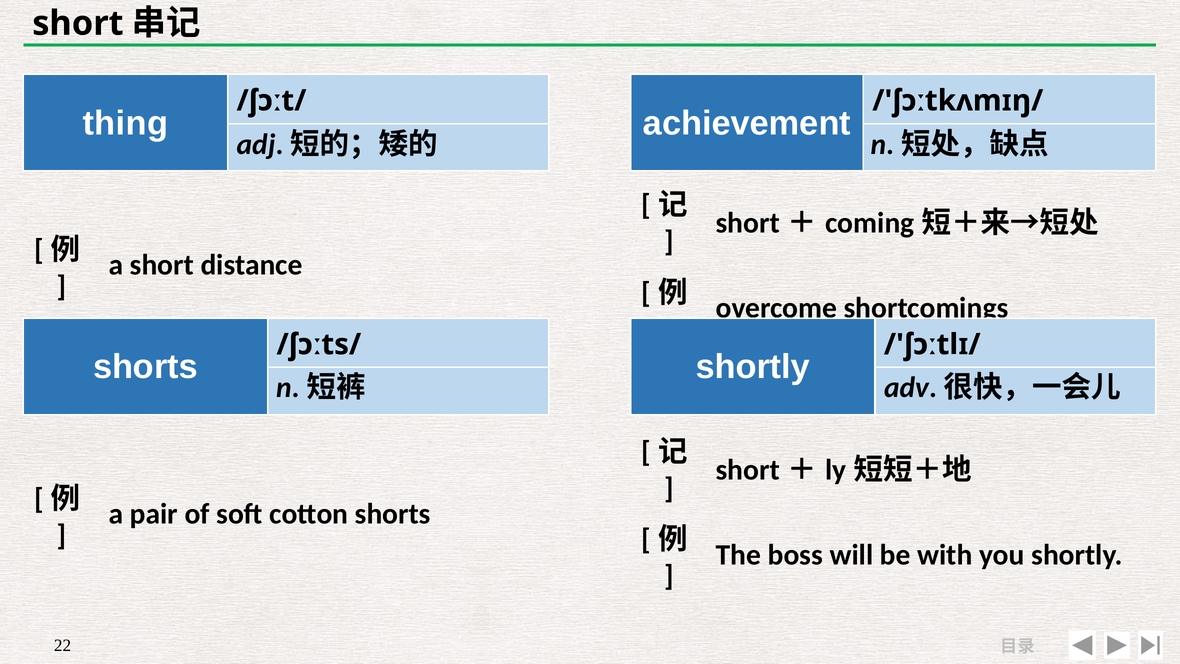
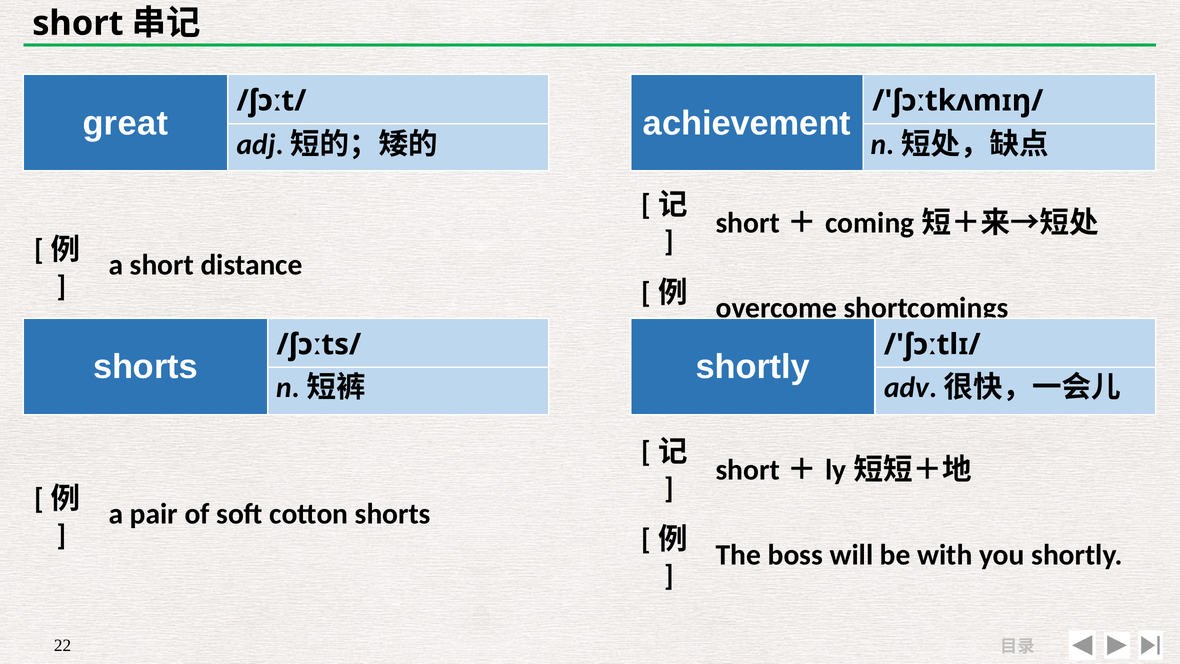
thing: thing -> great (125, 123)
